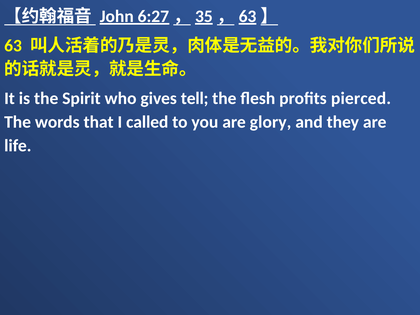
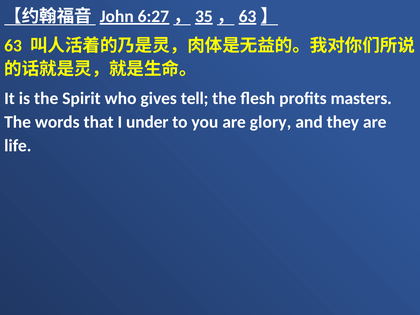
pierced: pierced -> masters (361, 99)
called: called -> under (147, 122)
